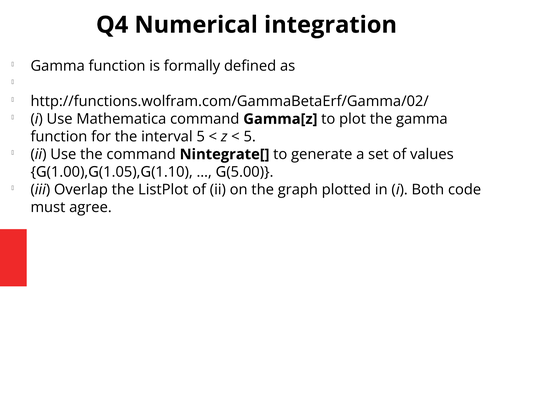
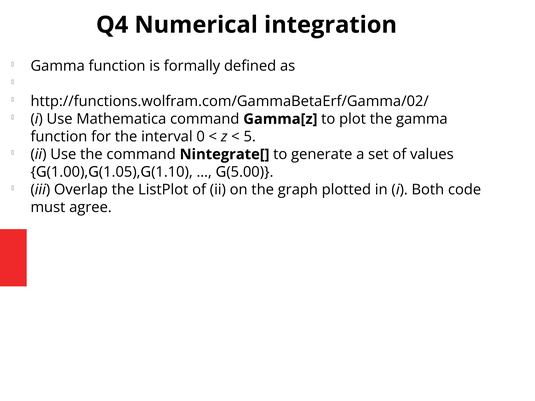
interval 5: 5 -> 0 (201, 137)
